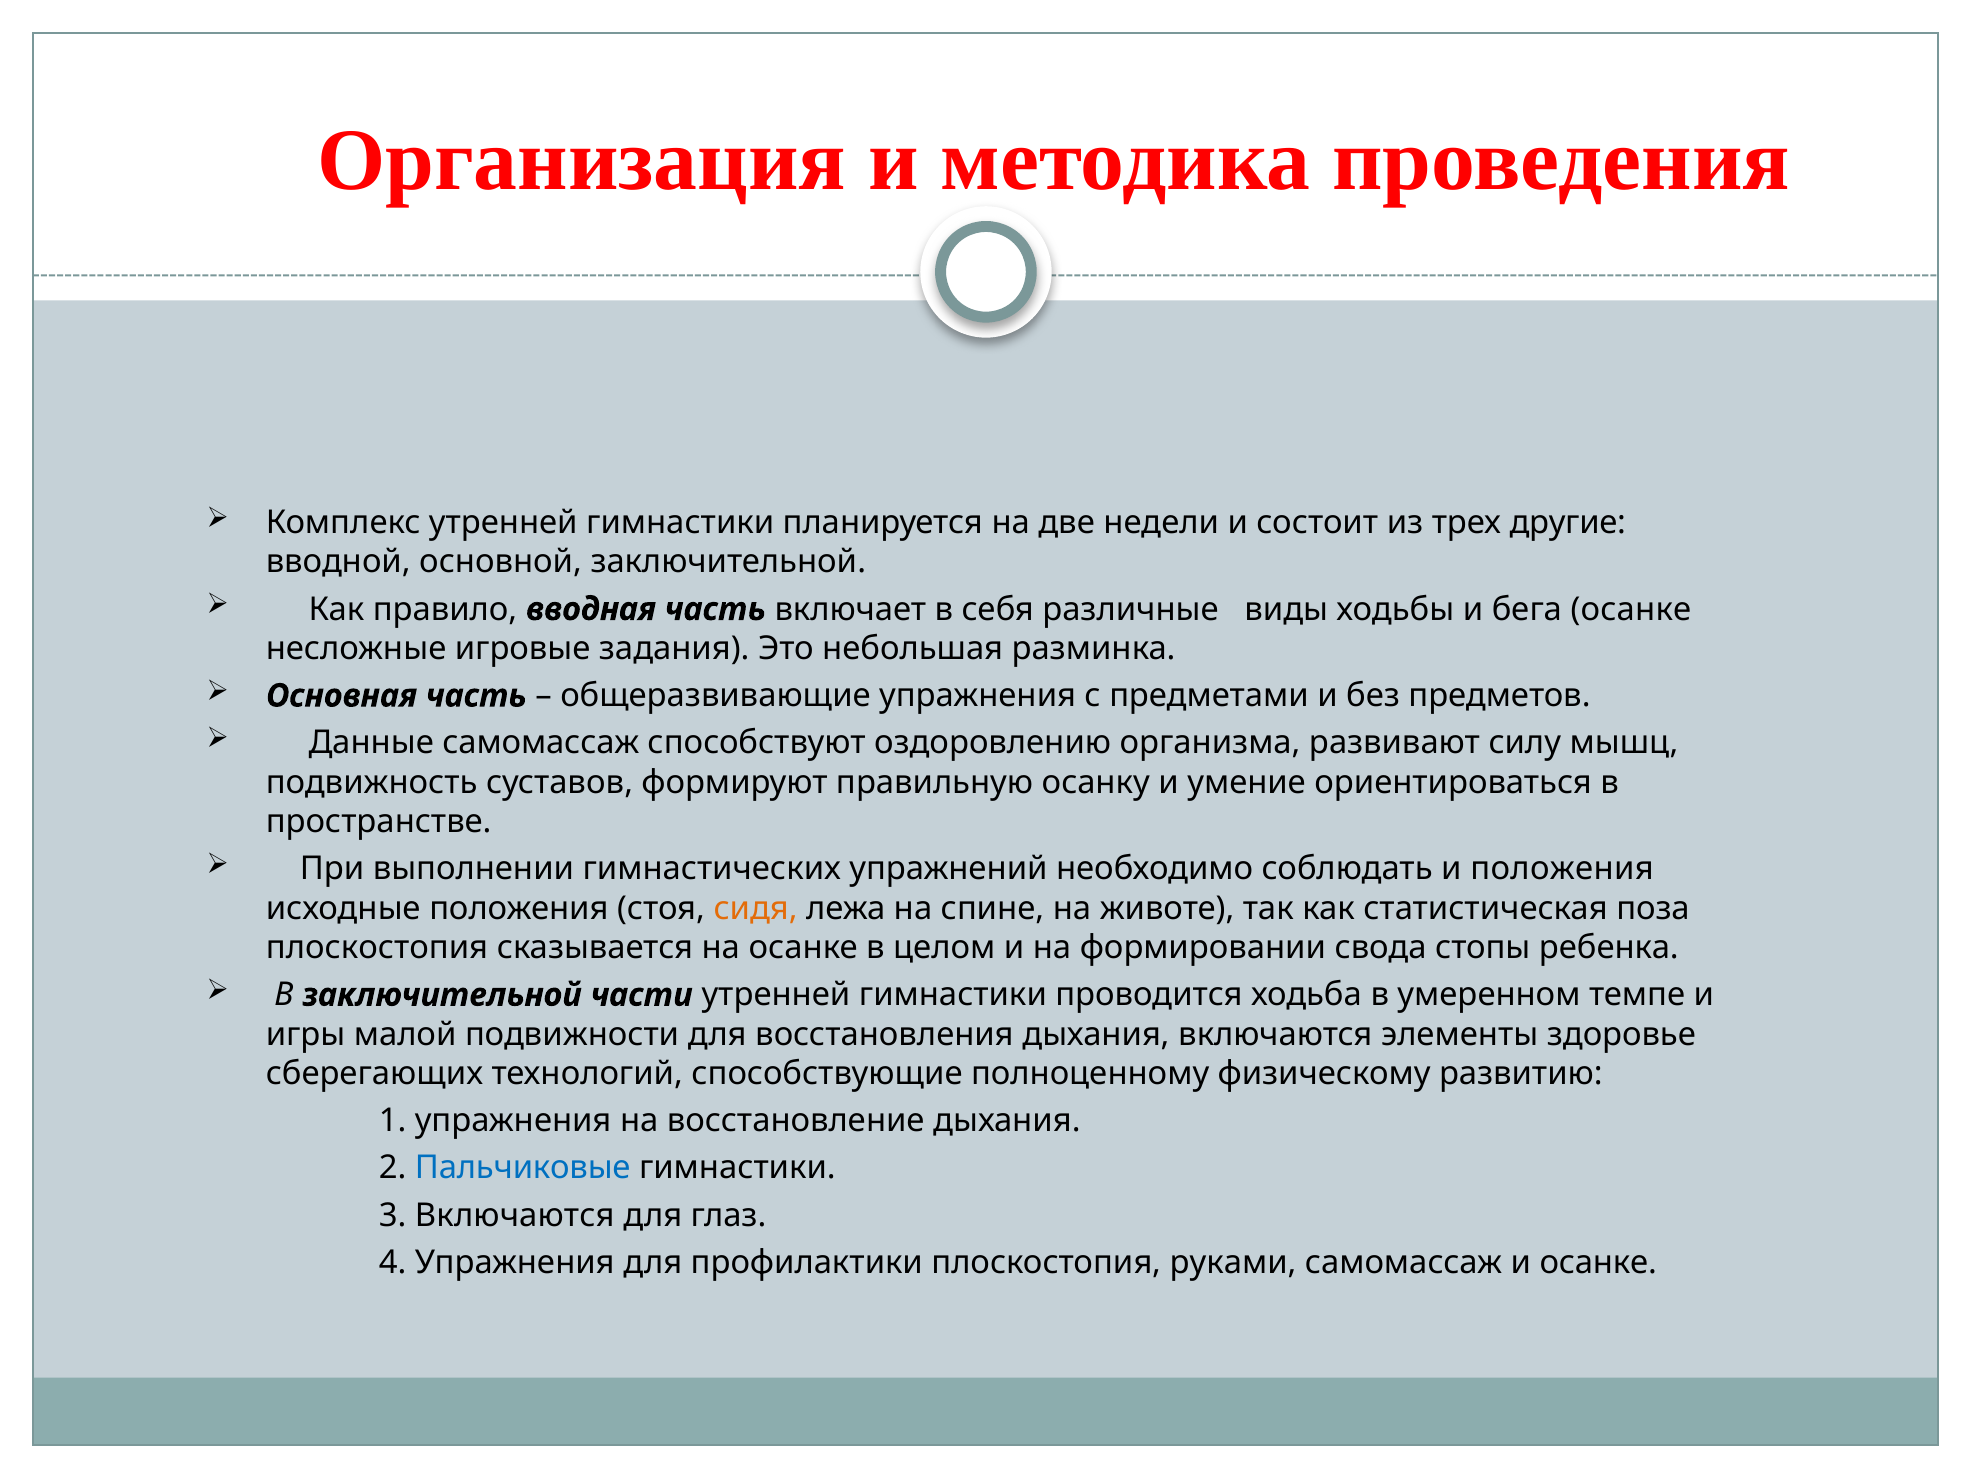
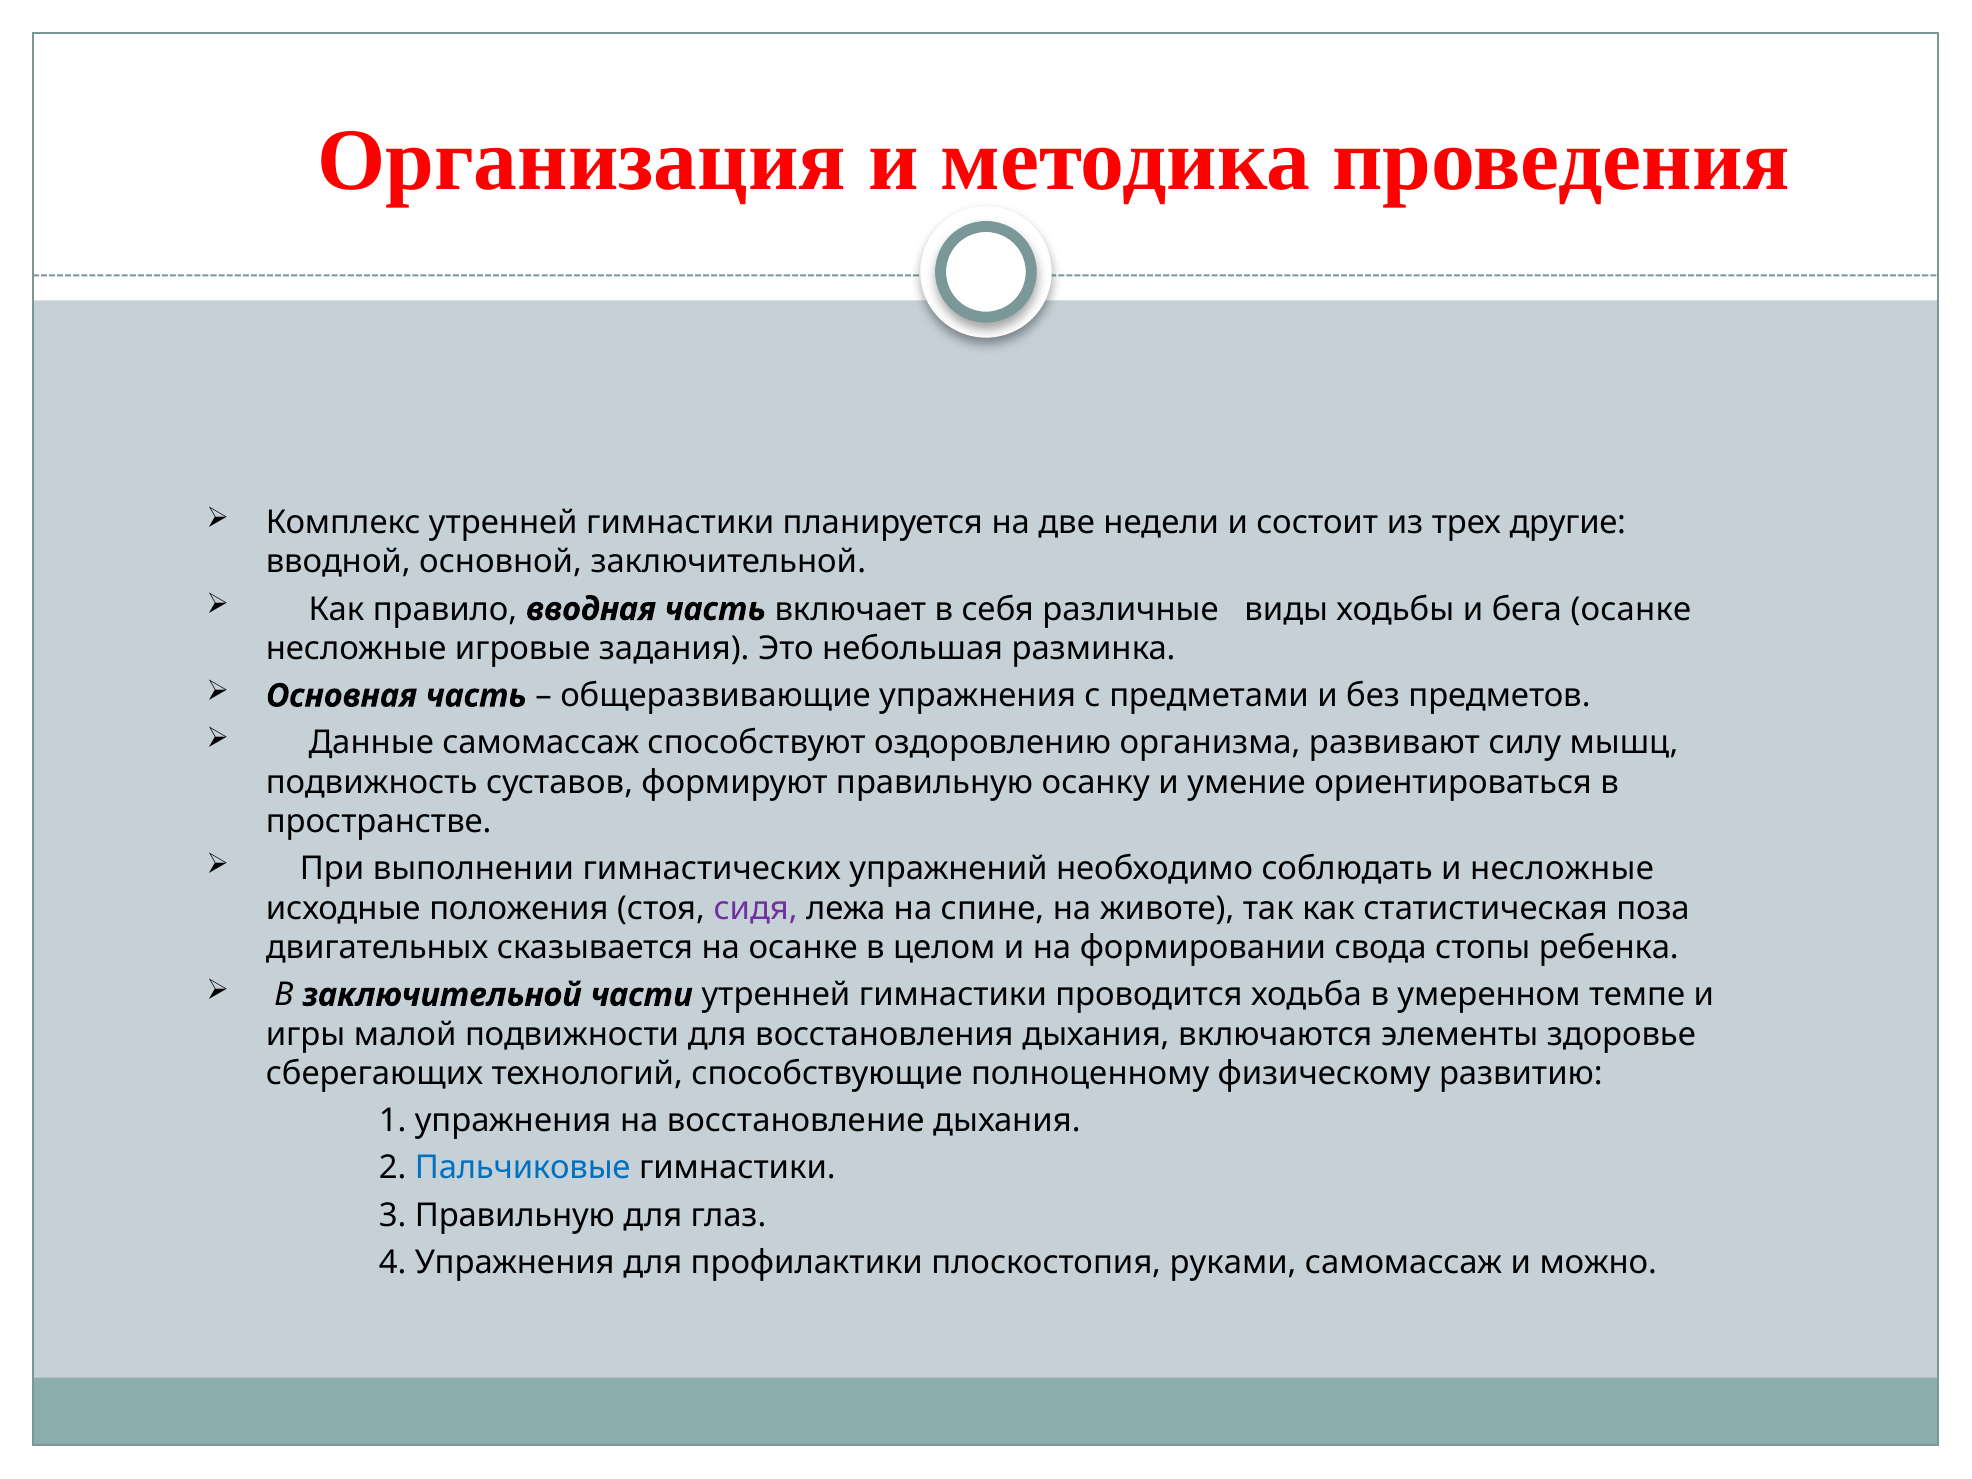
и положения: положения -> несложные (1562, 869)
сидя colour: orange -> purple (756, 908)
плоскостопия: плоскостопия -> двигательных (377, 948)
3 Включаются: Включаются -> Правильную (515, 1215)
и осанке: осанке -> можно (1598, 1262)
